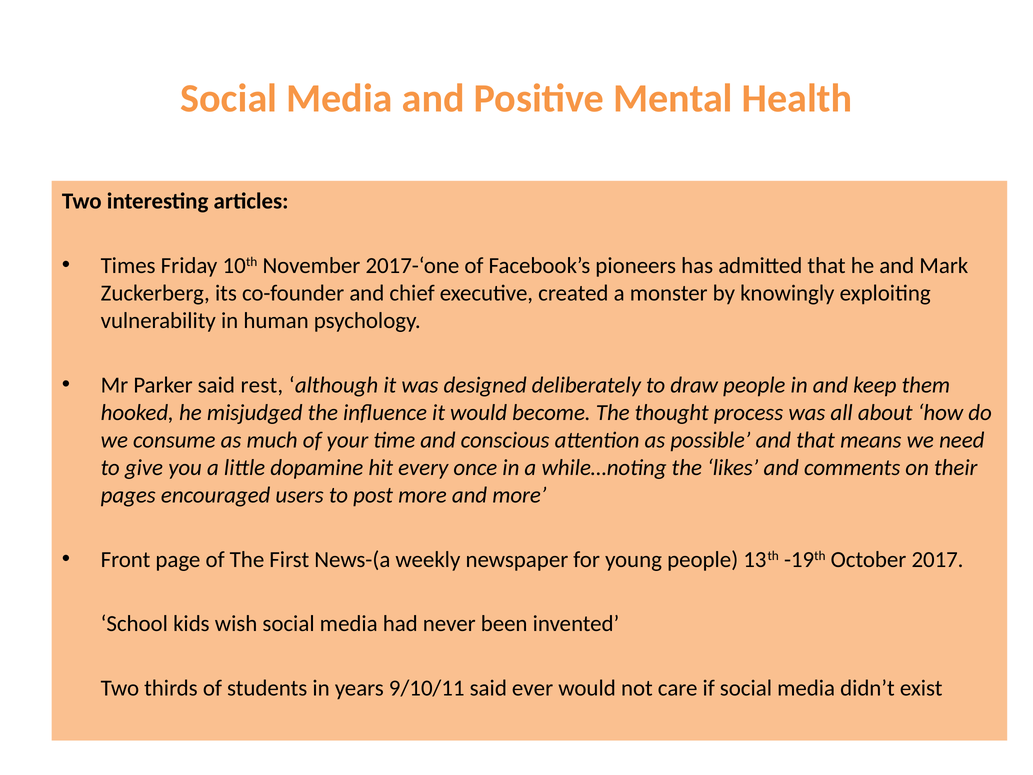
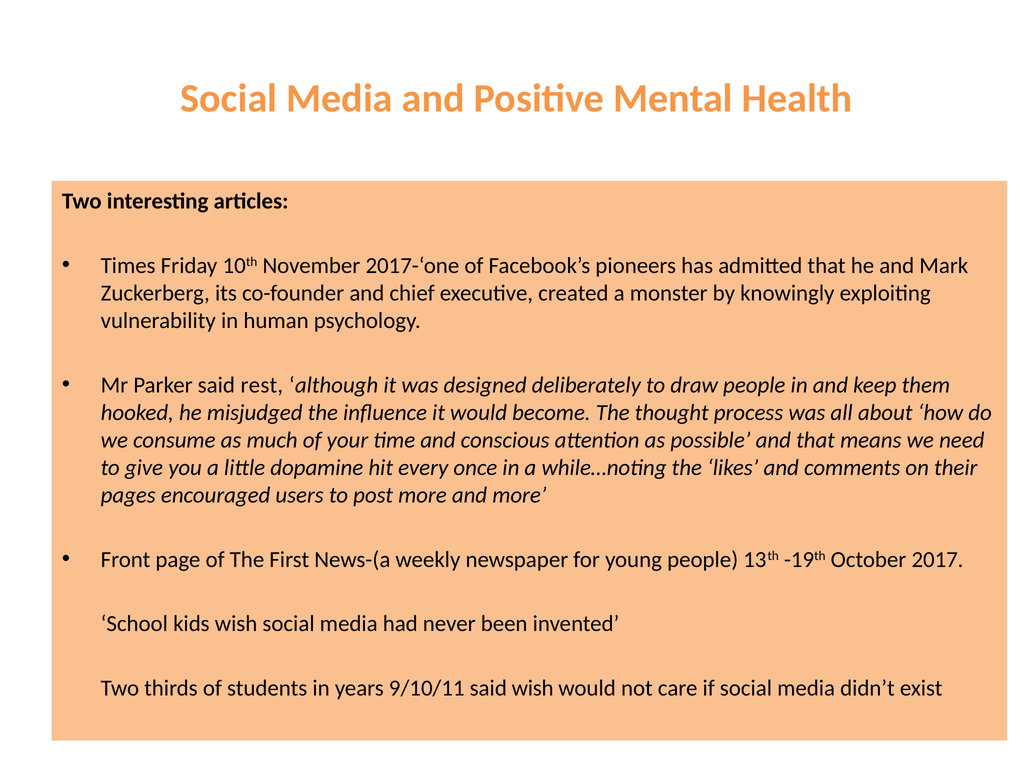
said ever: ever -> wish (533, 688)
